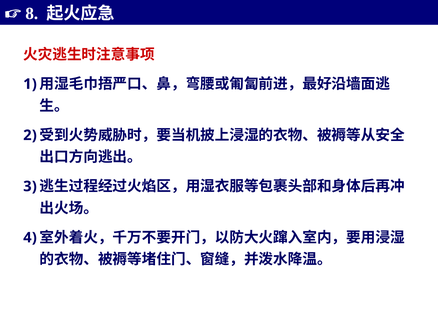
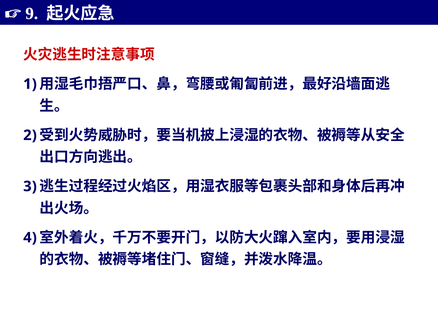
8: 8 -> 9 (32, 14)
